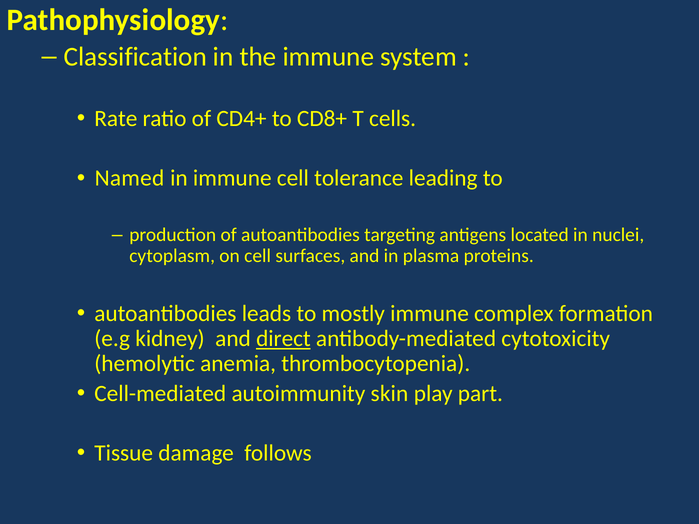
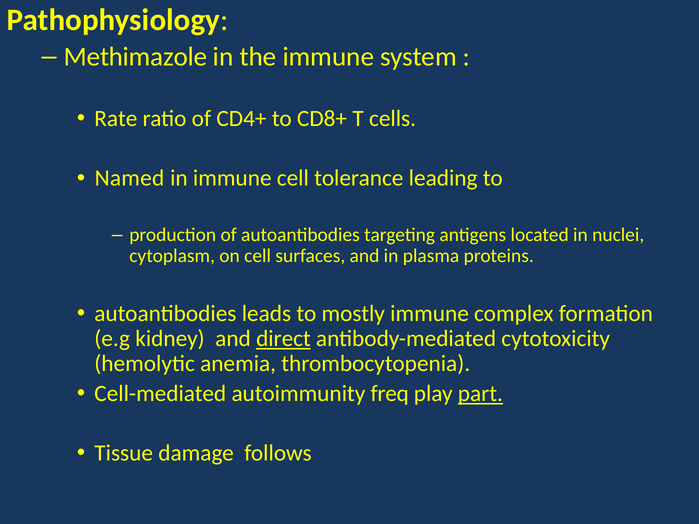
Classification: Classification -> Methimazole (135, 57)
skin: skin -> freq (390, 394)
part underline: none -> present (480, 394)
